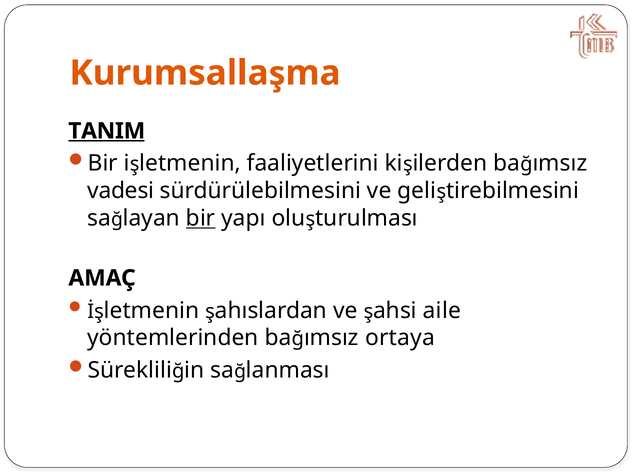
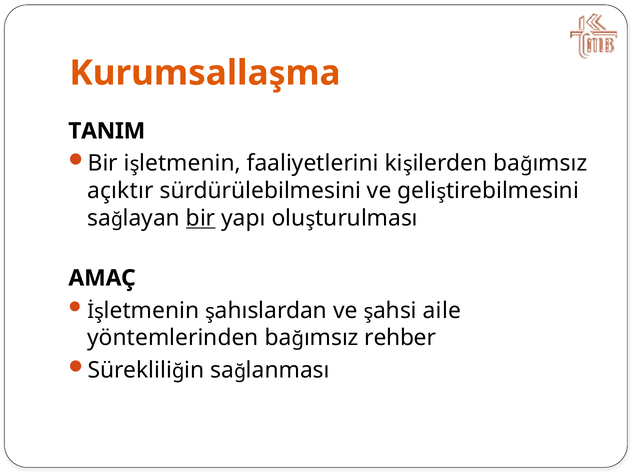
TANIM underline: present -> none (107, 131)
vadesi: vadesi -> açıktır (121, 191)
ortaya: ortaya -> rehber (400, 338)
